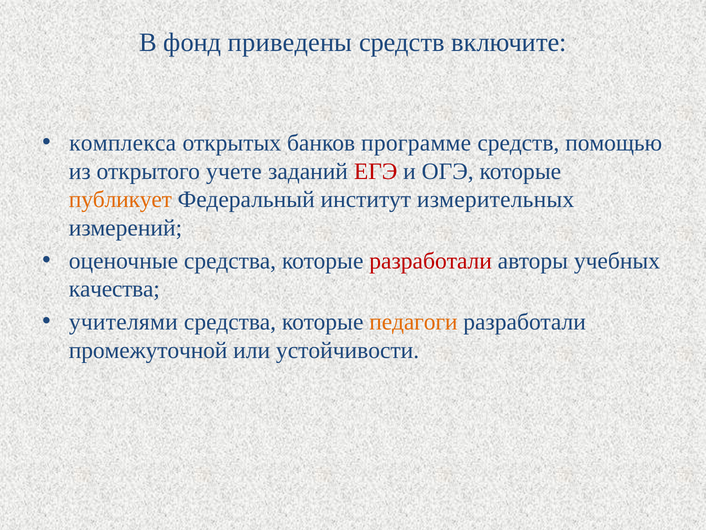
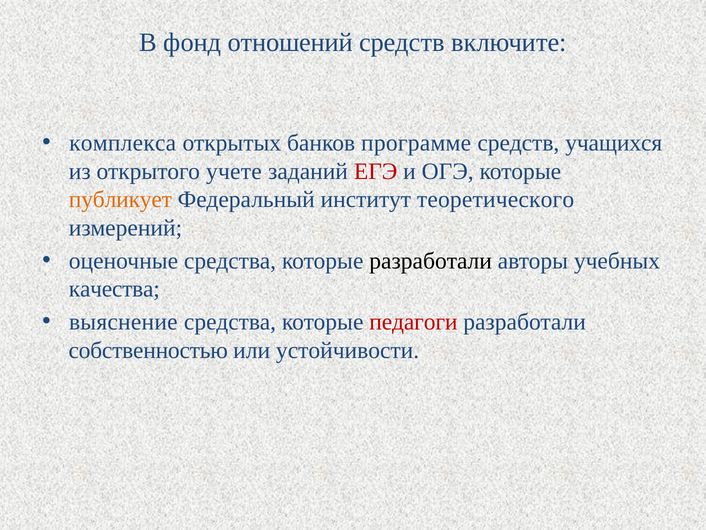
приведены: приведены -> отношений (290, 42)
помощью: помощью -> учащихся (614, 143)
измерительных: измерительных -> теоретического (496, 199)
разработали colour: red -> black (431, 261)
учителями: учителями -> выяснение (123, 322)
педагоги colour: orange -> red (413, 322)
промежуточной: промежуточной -> собственностью (148, 350)
